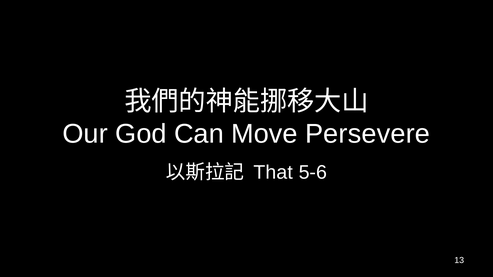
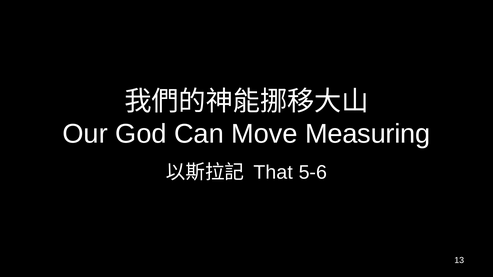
Persevere: Persevere -> Measuring (368, 134)
